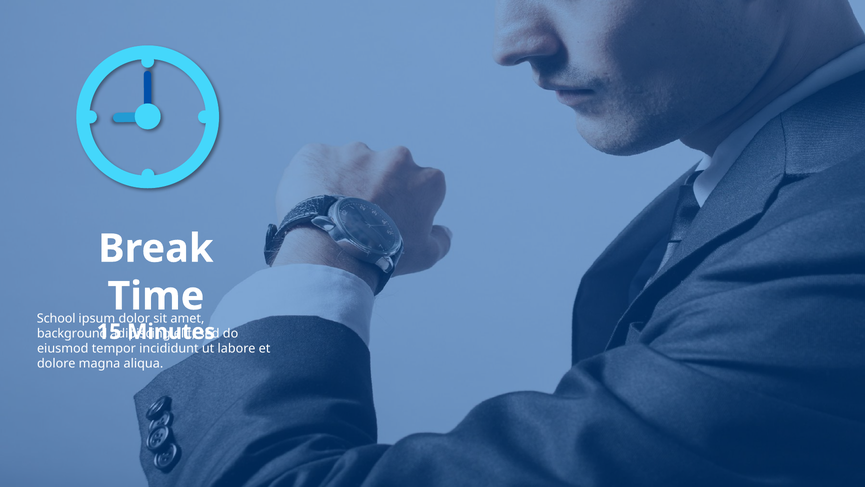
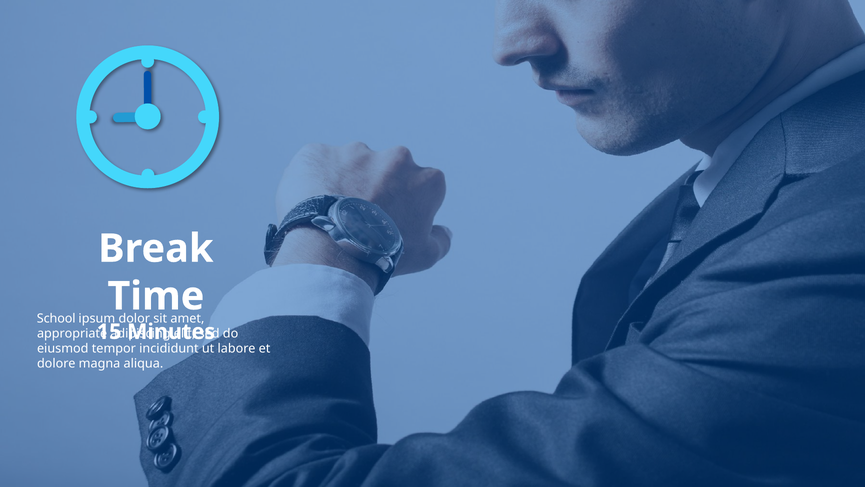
background: background -> appropriate (72, 333)
